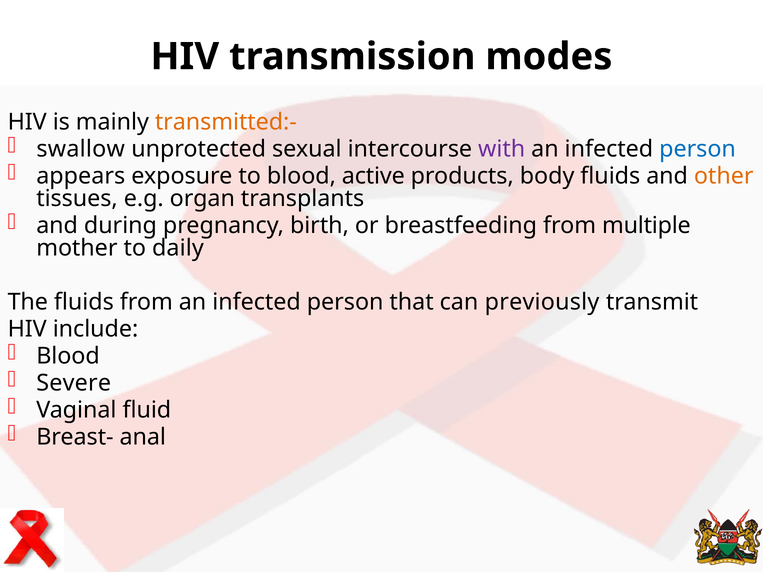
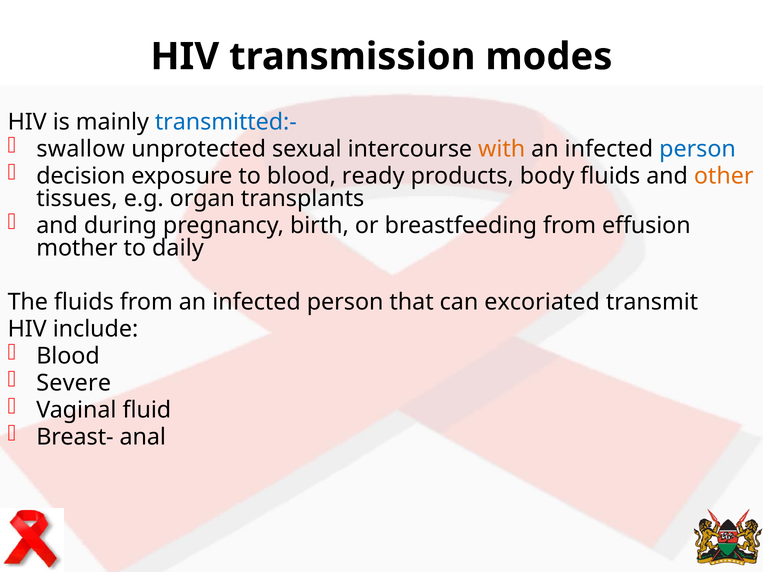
transmitted:- colour: orange -> blue (226, 122)
with colour: purple -> orange (502, 149)
appears: appears -> decision (81, 176)
active: active -> ready (373, 176)
multiple: multiple -> effusion (646, 226)
previously: previously -> excoriated (542, 302)
